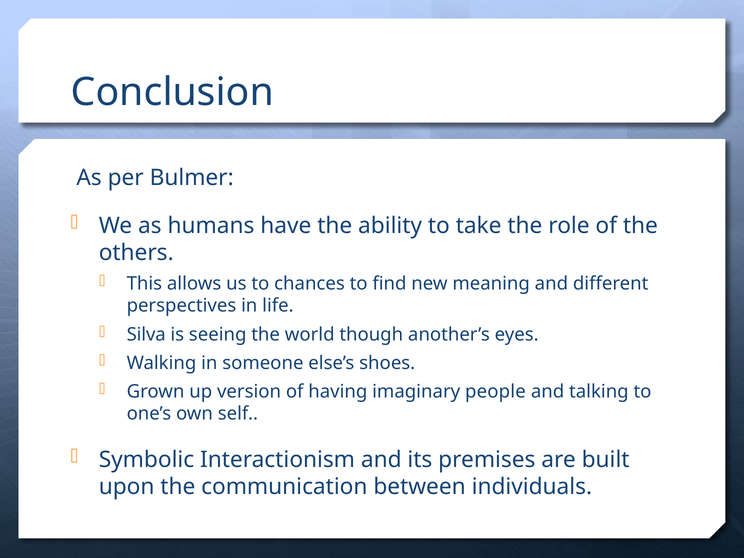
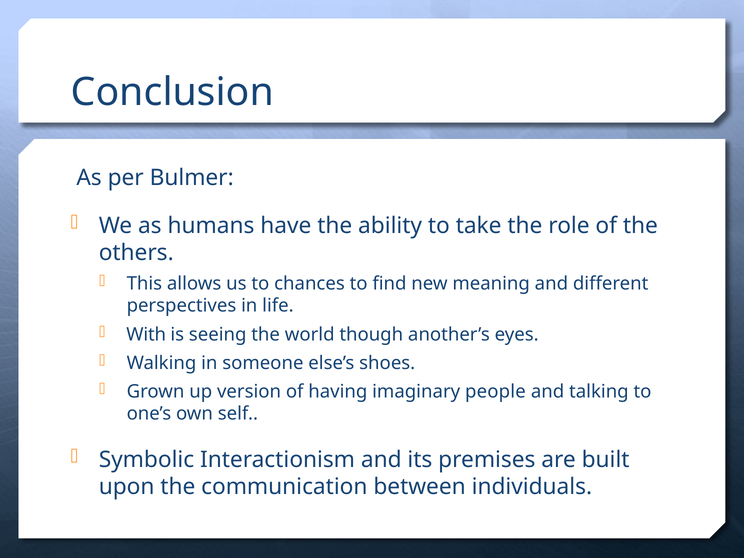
Silva: Silva -> With (146, 334)
